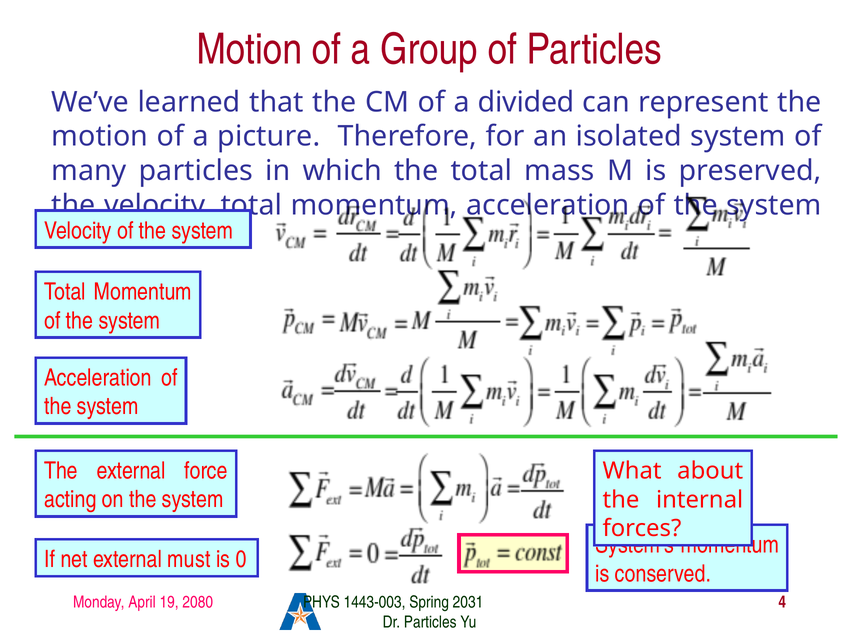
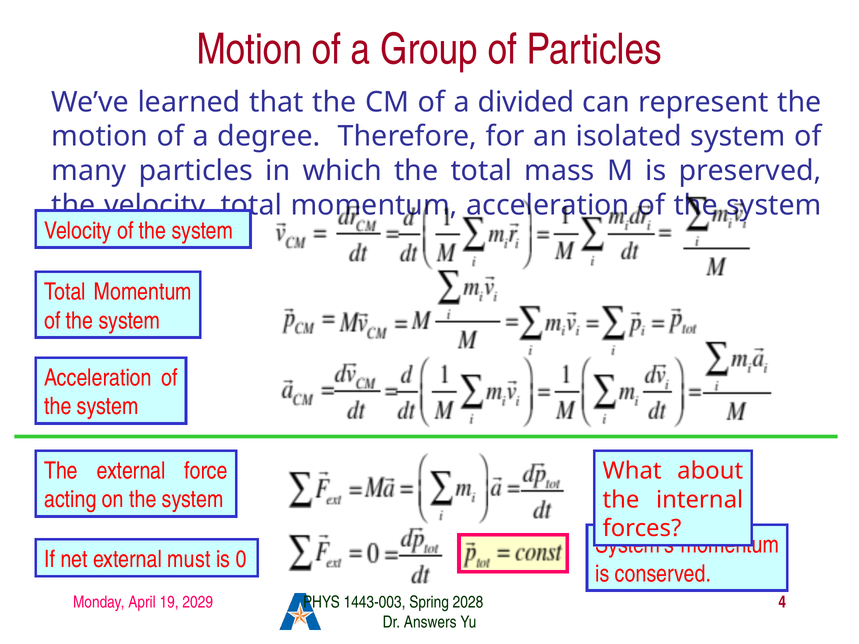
picture: picture -> degree (269, 136)
2080: 2080 -> 2029 (198, 602)
2031: 2031 -> 2028 (468, 602)
Dr Particles: Particles -> Answers (430, 623)
